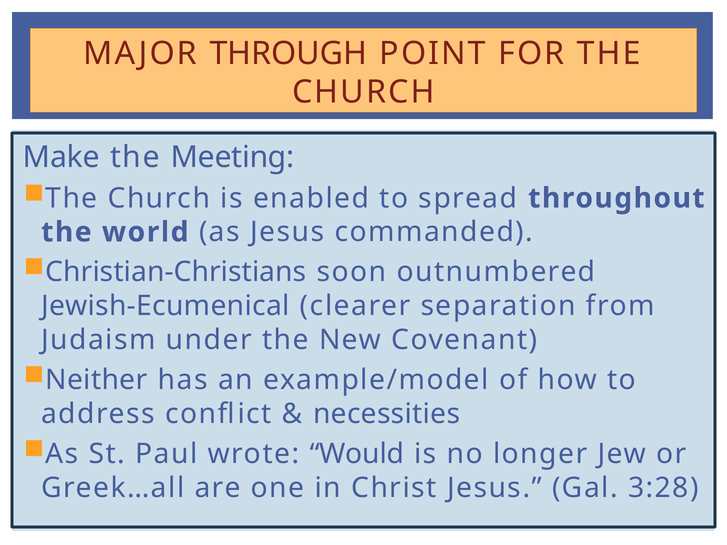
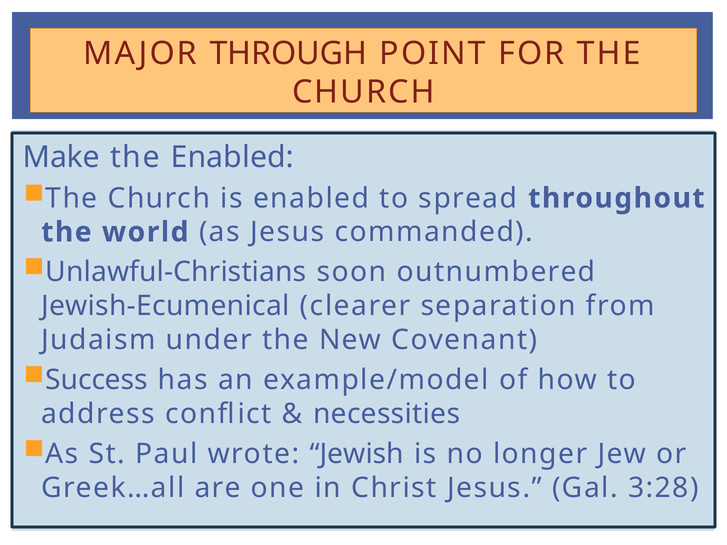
the Meeting: Meeting -> Enabled (232, 157)
Christian-Christians: Christian-Christians -> Unlawful-Christians (176, 272)
Neither: Neither -> Success (97, 380)
Would: Would -> Jewish (357, 454)
